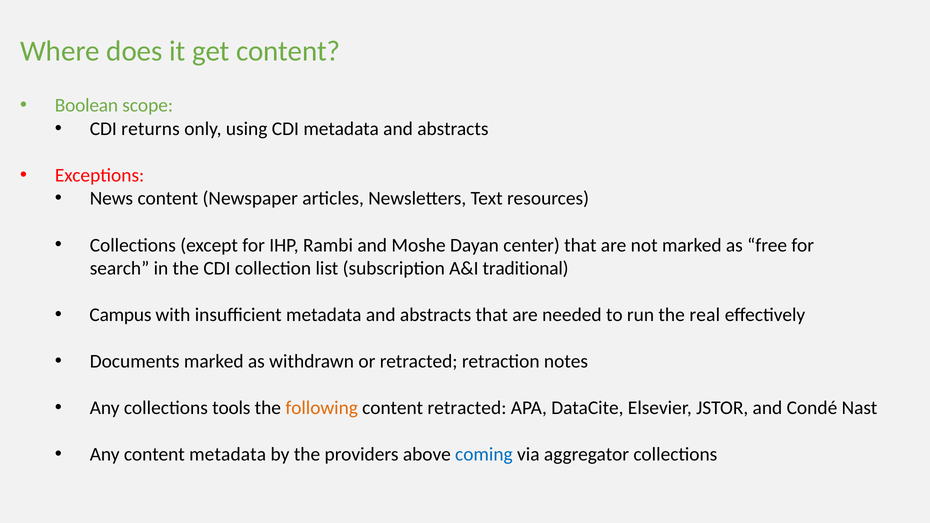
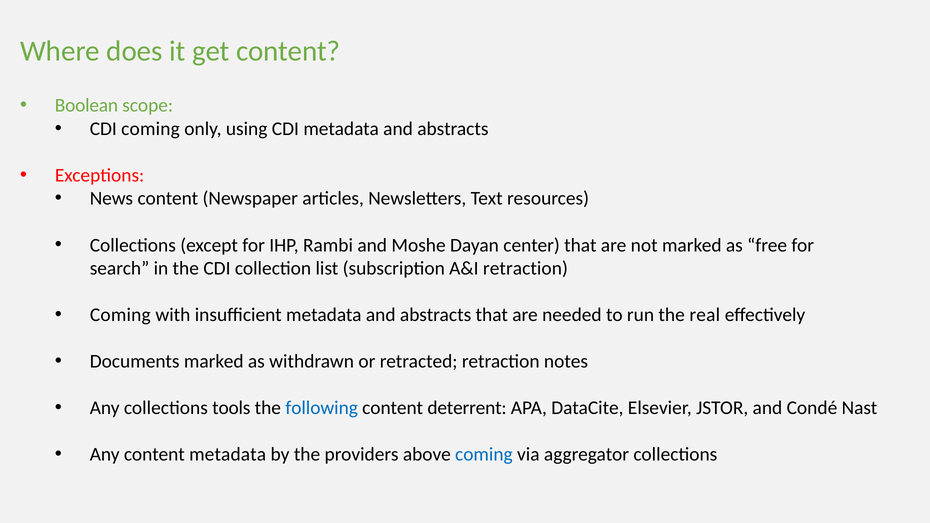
CDI returns: returns -> coming (151, 129)
A&I traditional: traditional -> retraction (525, 268)
Campus: Campus -> Coming (120, 315)
following colour: orange -> blue (322, 408)
content retracted: retracted -> deterrent (467, 408)
